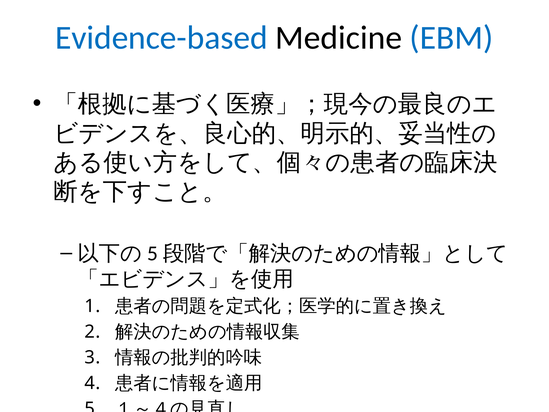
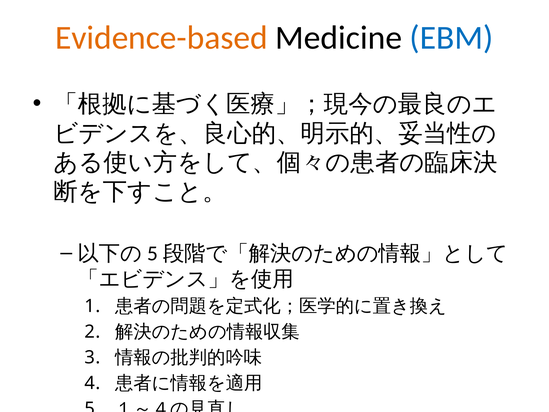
Evidence-based colour: blue -> orange (161, 38)
